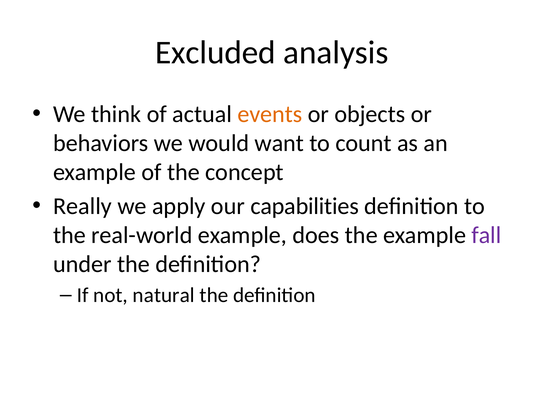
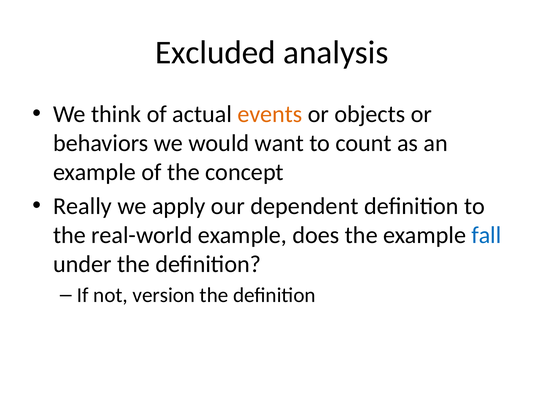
capabilities: capabilities -> dependent (304, 206)
fall colour: purple -> blue (486, 235)
natural: natural -> version (164, 295)
